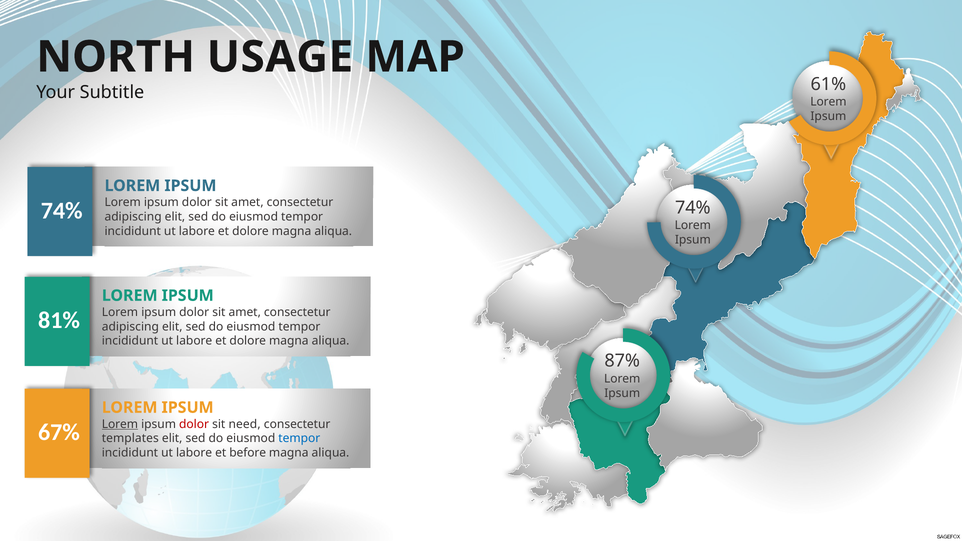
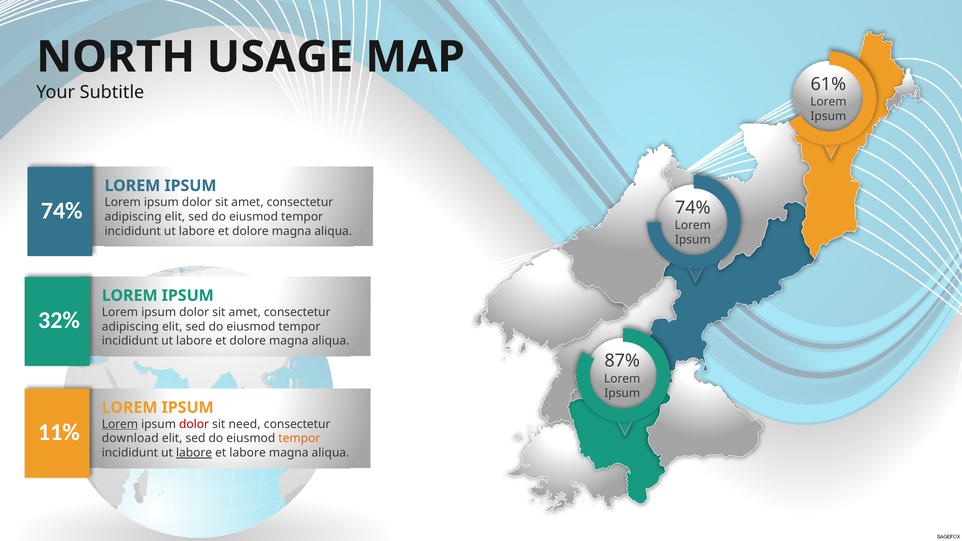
81%: 81% -> 32% (59, 321)
67%: 67% -> 11% (59, 433)
templates: templates -> download (130, 439)
tempor colour: blue -> orange (299, 439)
labore underline: none -> present (194, 453)
et before: before -> labore (248, 453)
